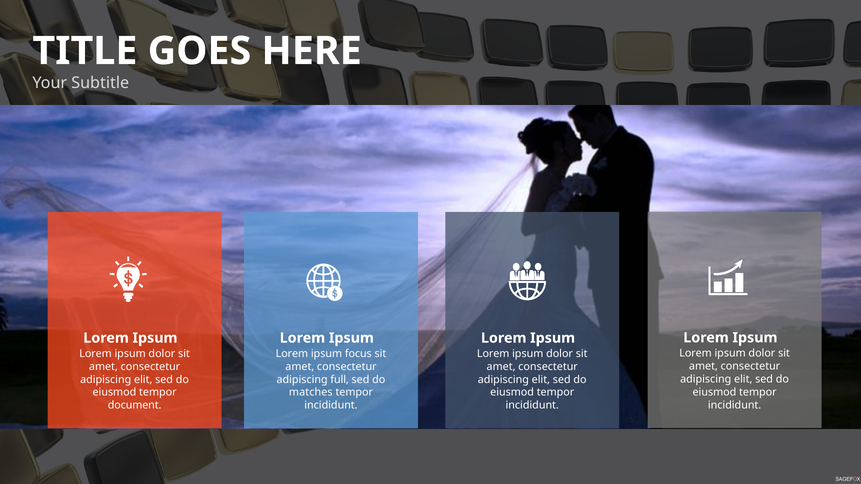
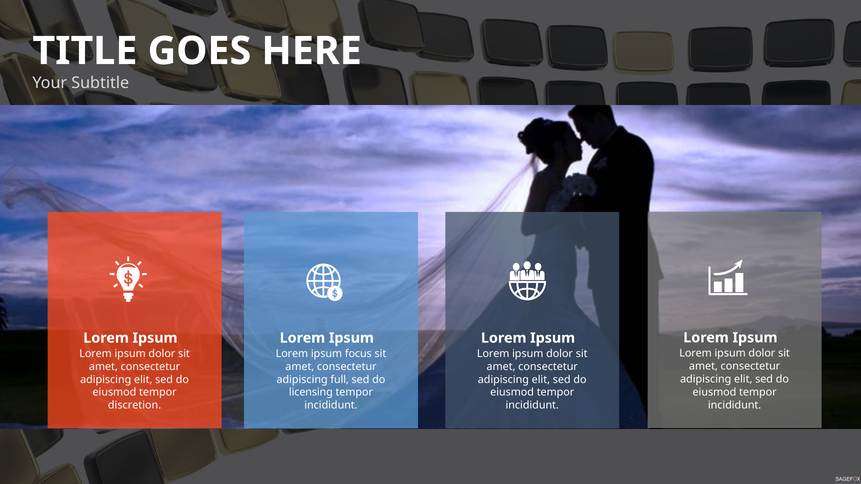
matches: matches -> licensing (311, 393)
document: document -> discretion (135, 406)
